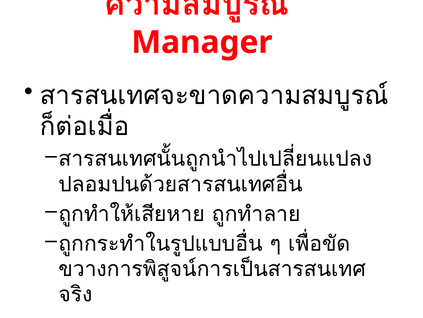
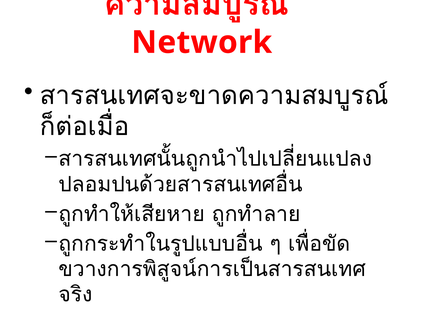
Manager: Manager -> Network (202, 42)
